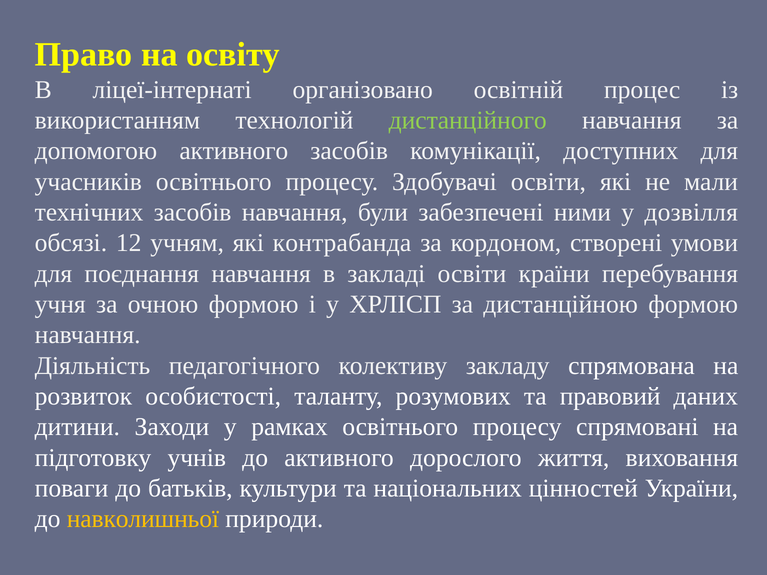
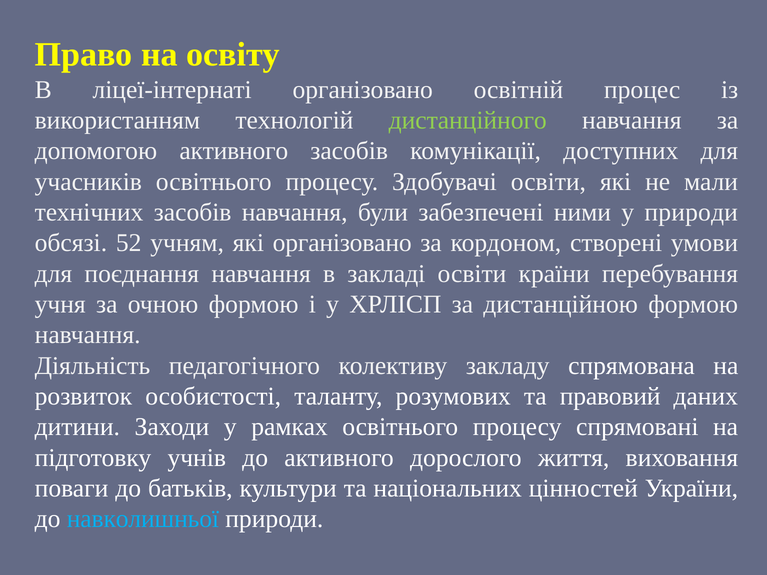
у дозвілля: дозвілля -> природи (691, 212)
12: 12 -> 52 (129, 243)
які контрабанда: контрабанда -> організовано (342, 243)
навколишньої colour: yellow -> light blue (143, 519)
